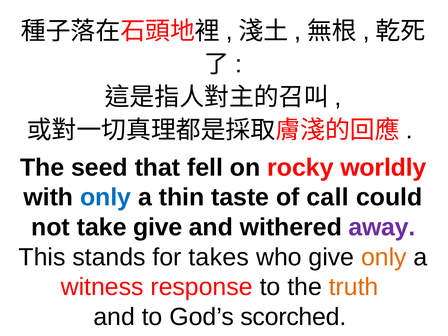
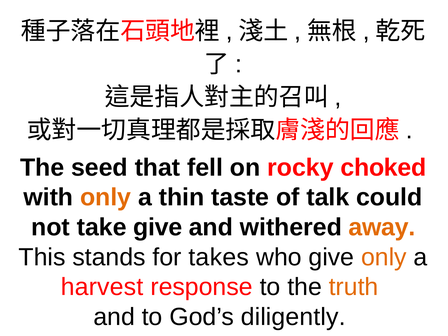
worldly: worldly -> choked (383, 168)
only colour: blue -> orange (106, 197)
call: call -> talk (328, 197)
away colour: purple -> orange (382, 227)
witness: witness -> harvest (102, 287)
scorched: scorched -> diligently (293, 317)
